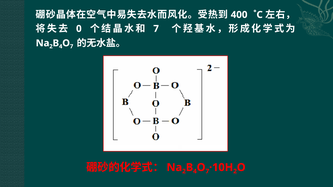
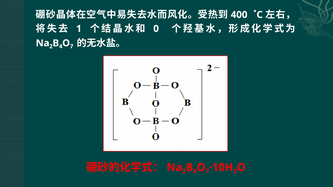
0: 0 -> 1 (79, 29)
7: 7 -> 0 (156, 29)
